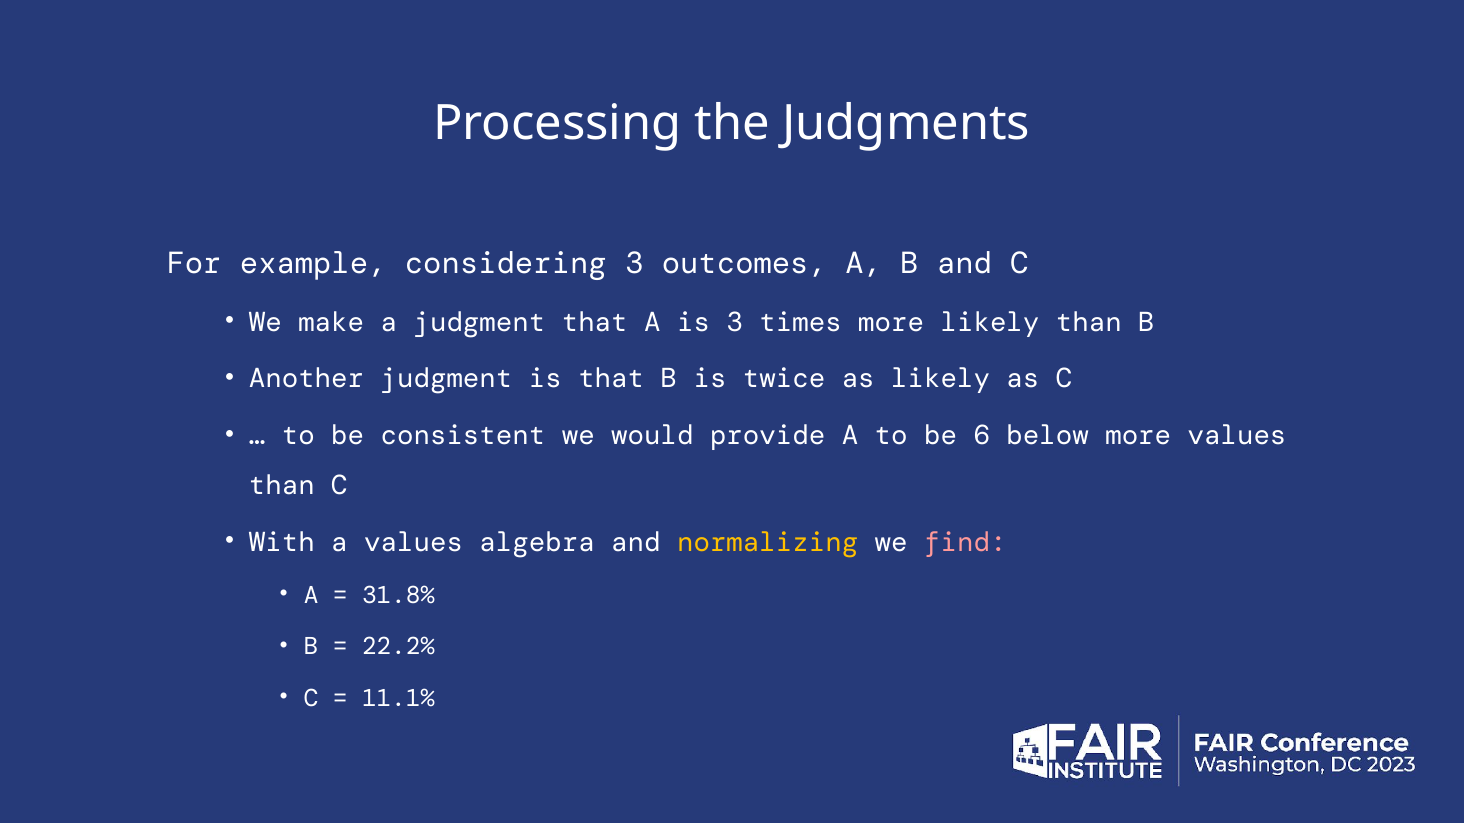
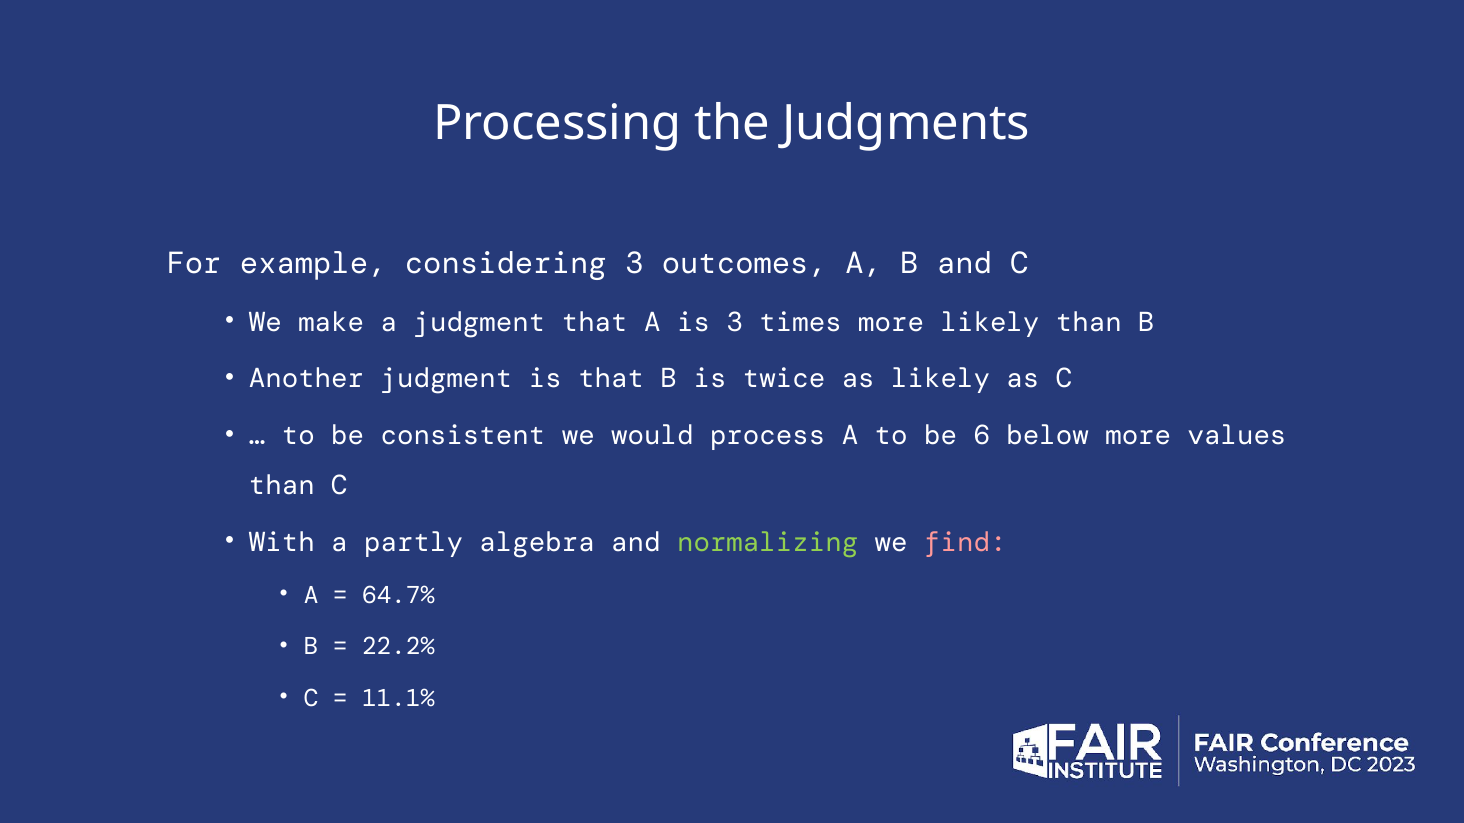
provide: provide -> process (768, 436)
a values: values -> partly (414, 543)
normalizing colour: yellow -> light green (768, 543)
31.8%: 31.8% -> 64.7% (399, 596)
